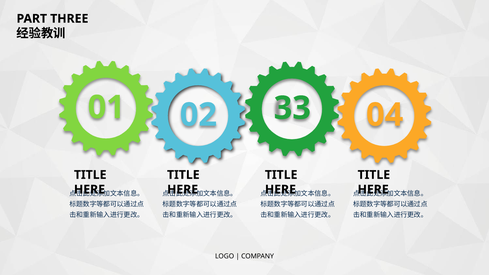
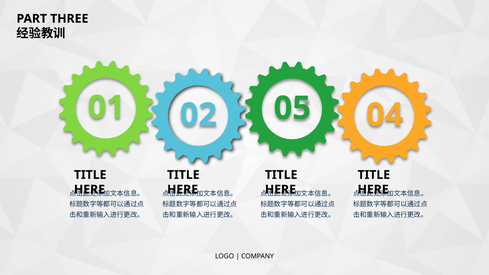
33: 33 -> 05 (292, 108)
